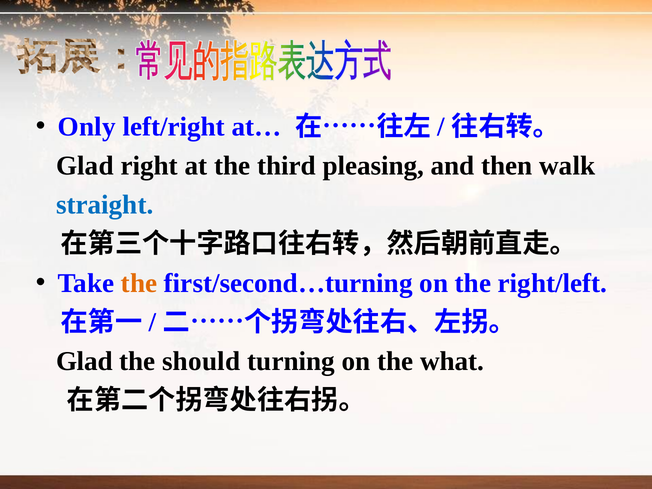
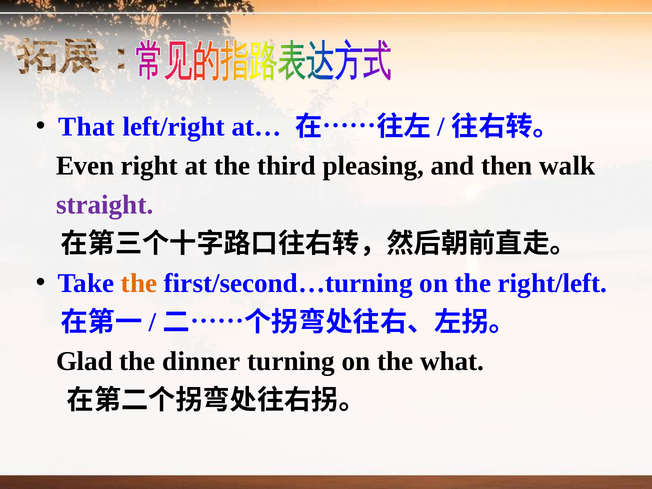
Only: Only -> That (87, 127)
Glad: Glad -> Even (85, 166)
straight colour: blue -> purple (105, 205)
should: should -> dinner (201, 361)
